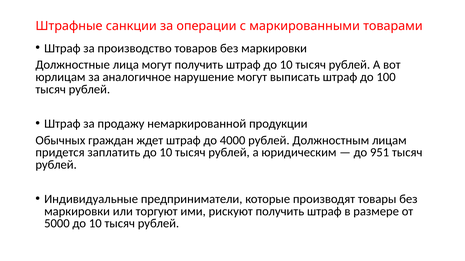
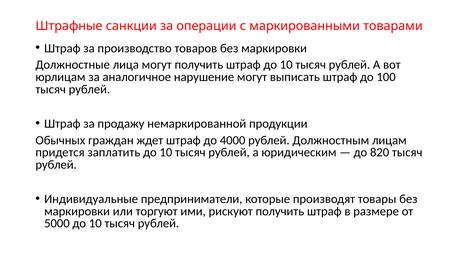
951: 951 -> 820 (380, 153)
